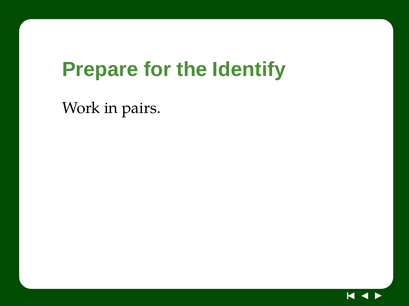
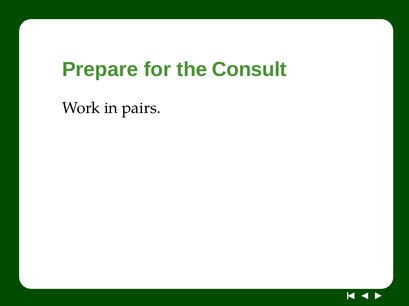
Identify: Identify -> Consult (249, 70)
